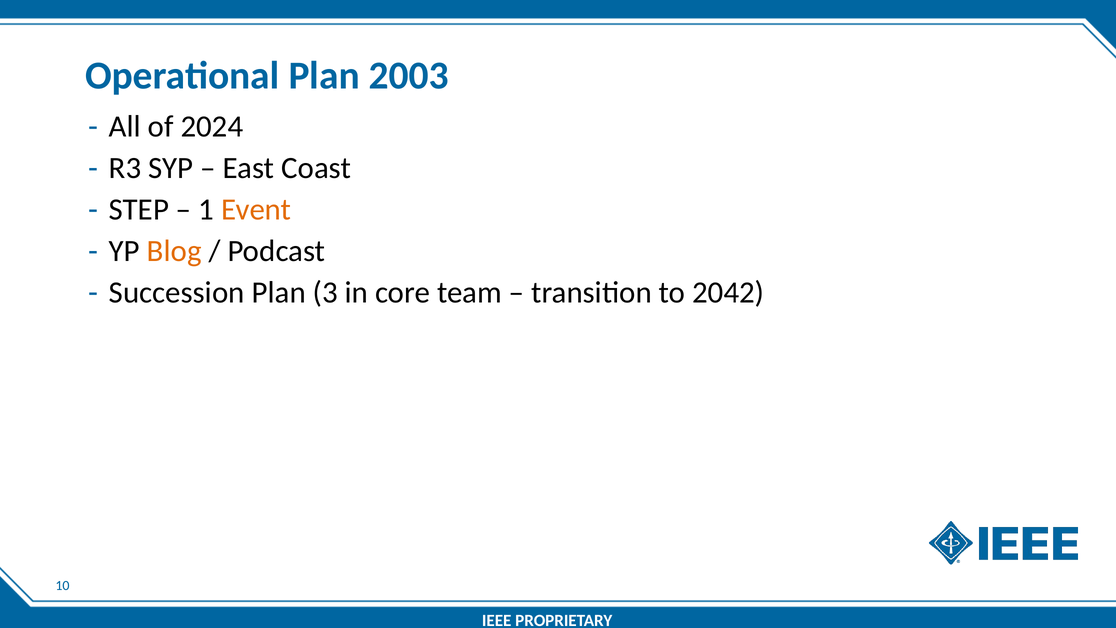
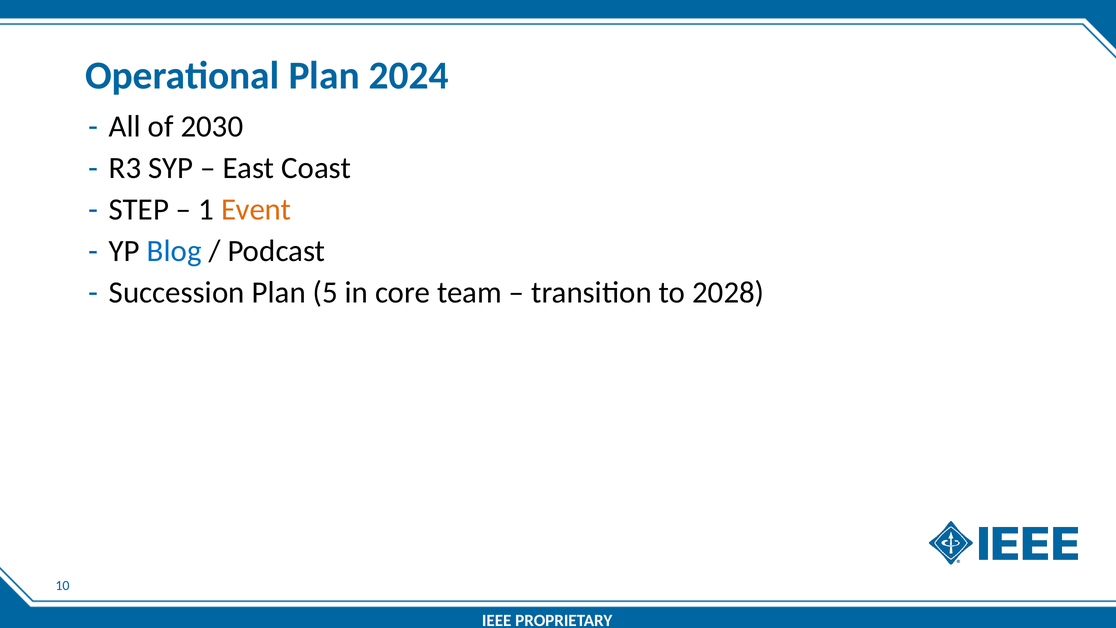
2003: 2003 -> 2024 (409, 76)
2024: 2024 -> 2030 (212, 126)
Blog colour: orange -> blue (174, 251)
3: 3 -> 5 (325, 293)
2042: 2042 -> 2028 (728, 293)
